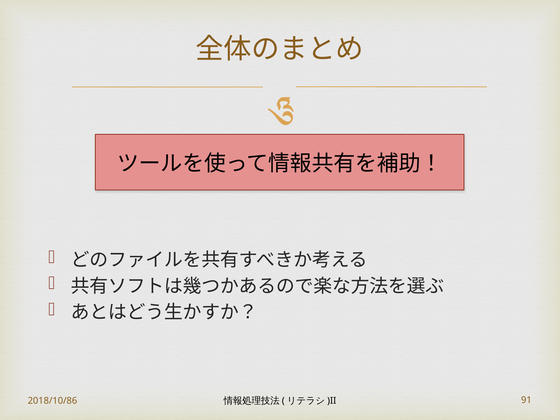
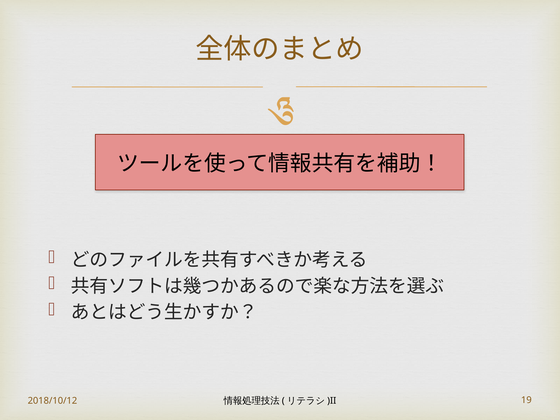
2018/10/86: 2018/10/86 -> 2018/10/12 (52, 401)
91: 91 -> 19 (526, 400)
